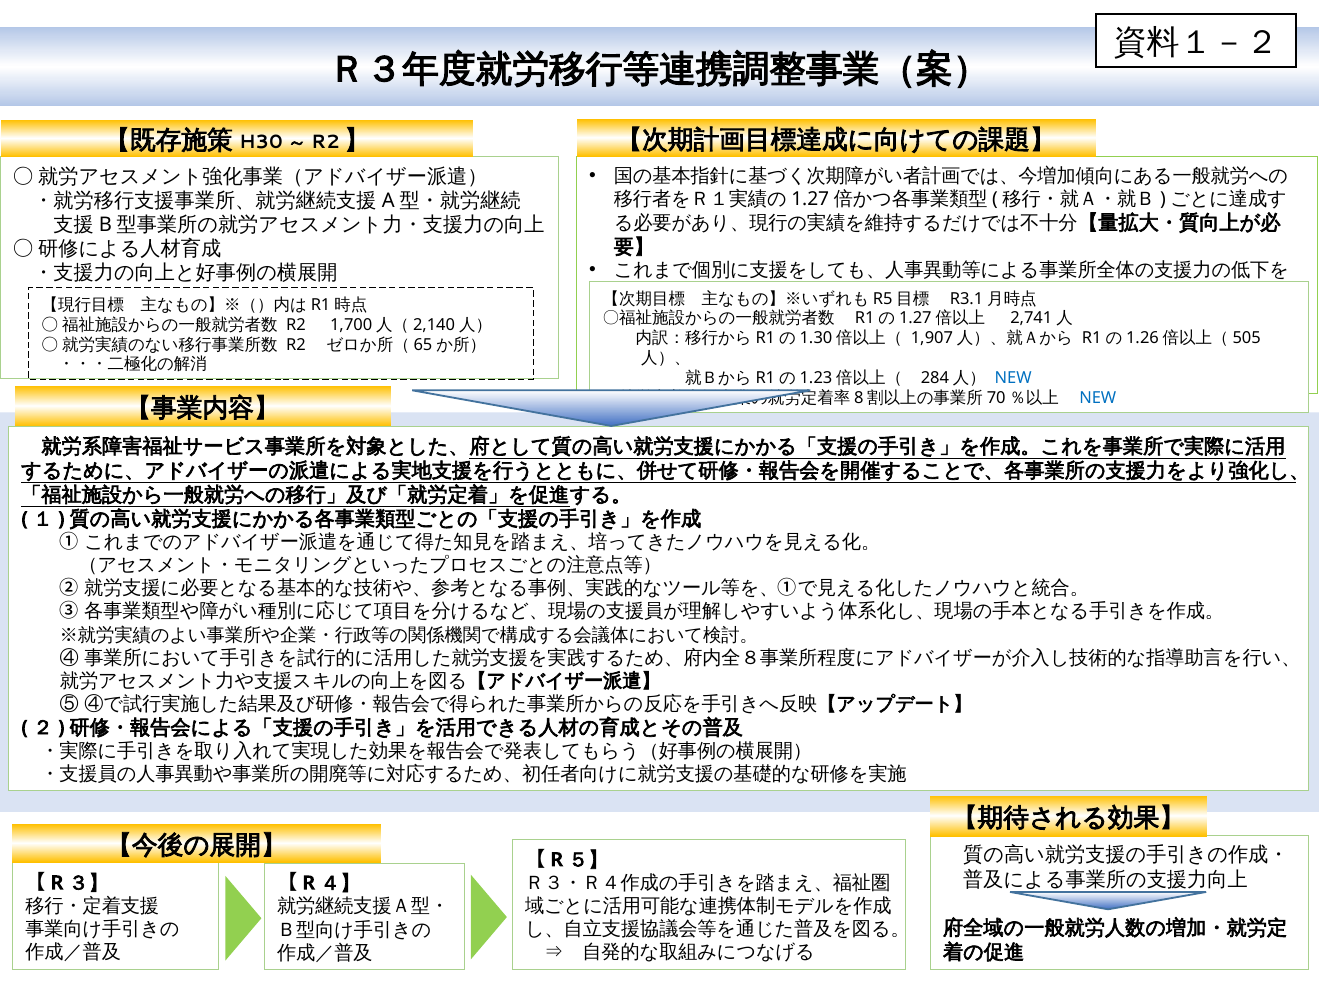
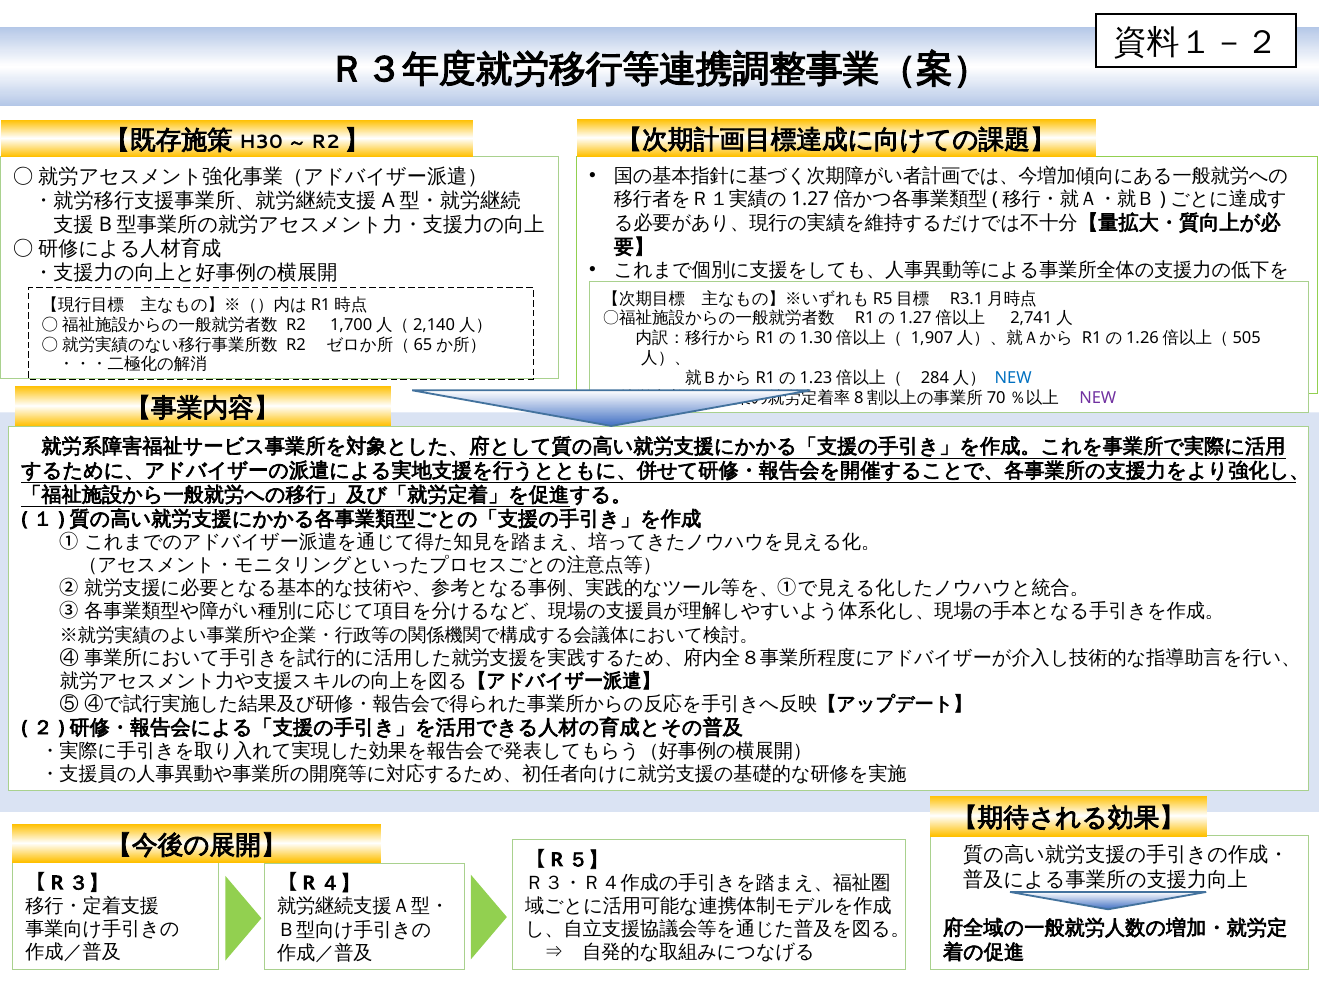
NEW colour: blue -> purple (1098, 398)
